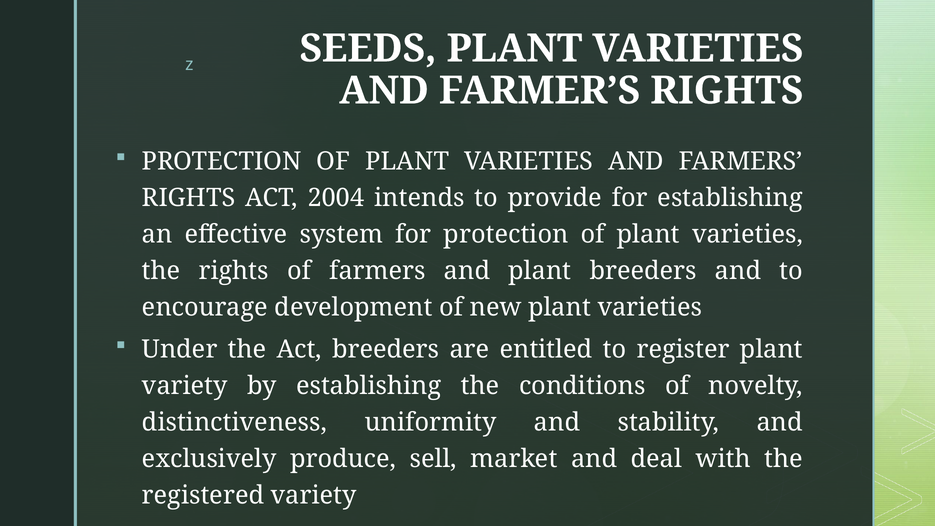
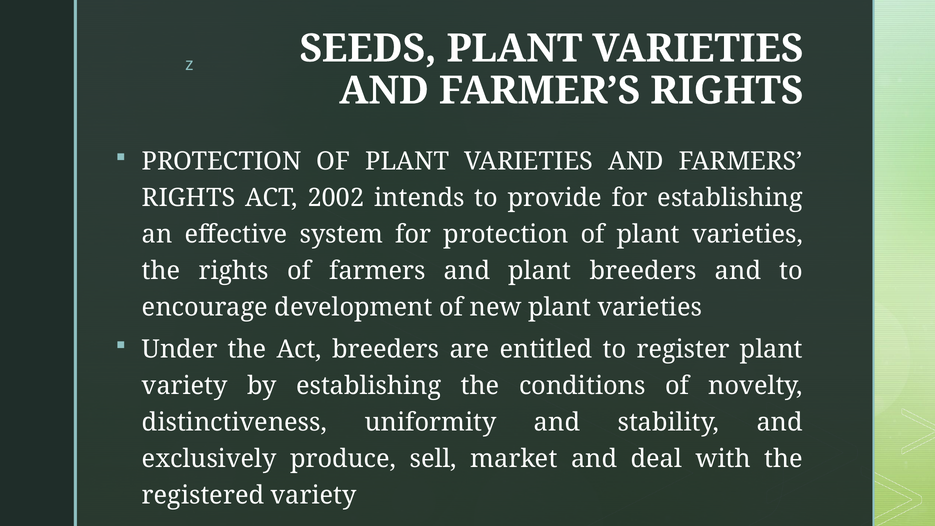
2004: 2004 -> 2002 (336, 198)
